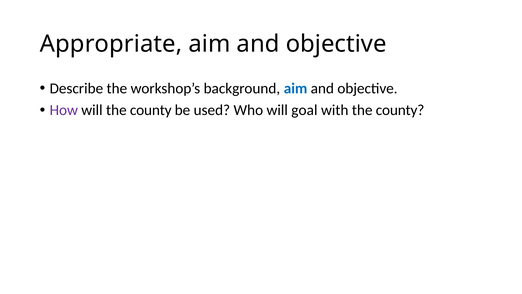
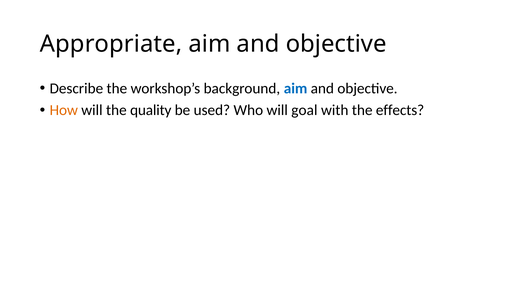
How colour: purple -> orange (64, 110)
will the county: county -> quality (151, 110)
with the county: county -> effects (400, 110)
